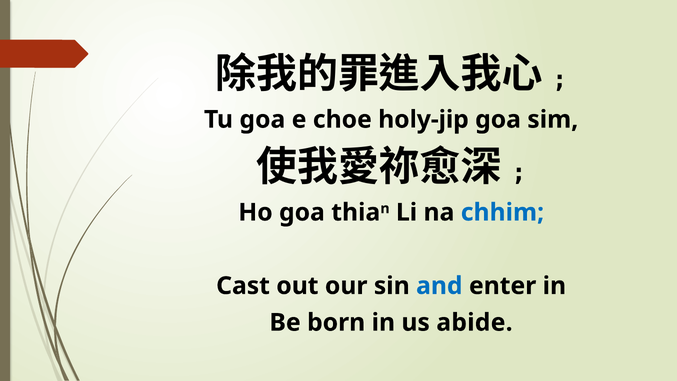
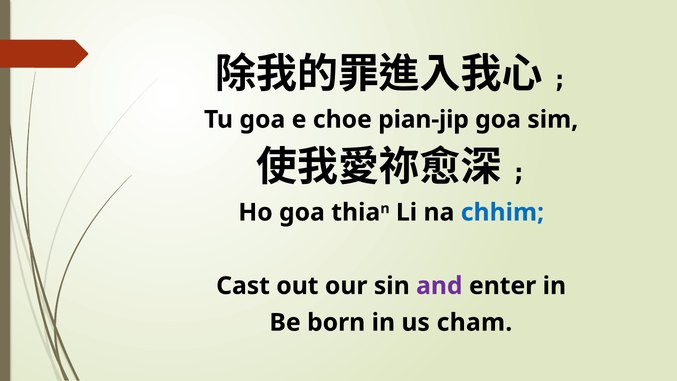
holy-jip: holy-jip -> pian-jip (424, 119)
and colour: blue -> purple (439, 286)
abide: abide -> cham (474, 322)
